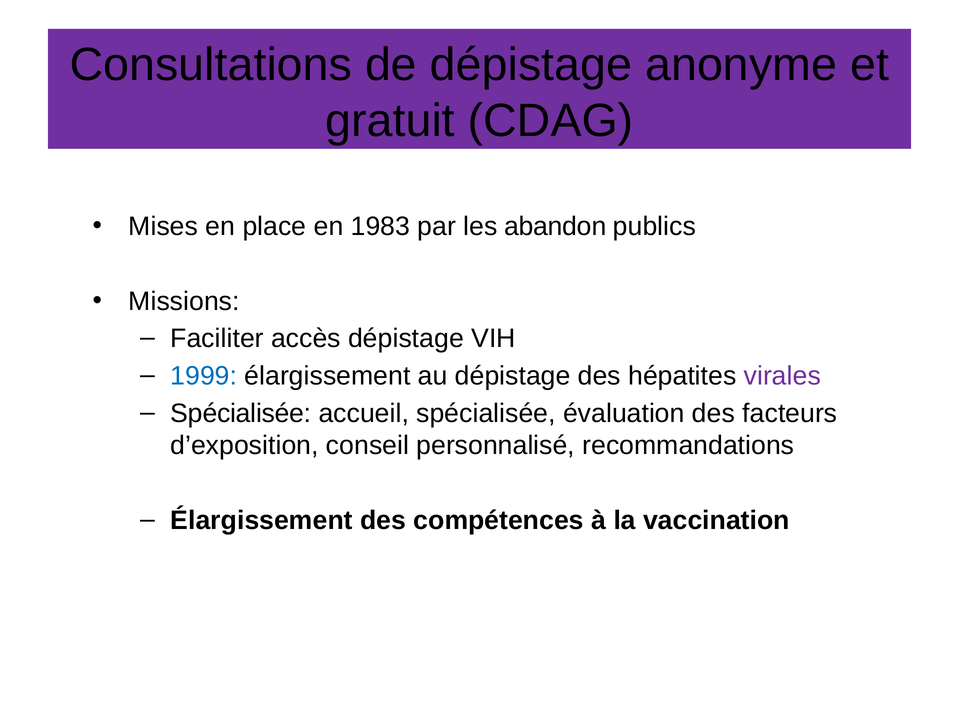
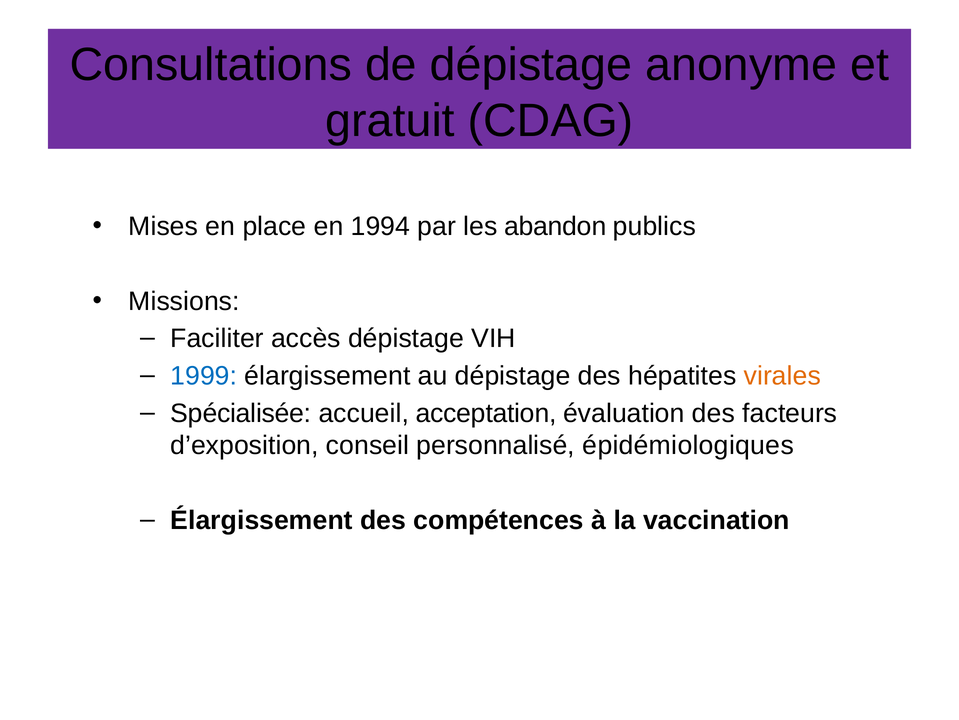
1983: 1983 -> 1994 (380, 226)
virales colour: purple -> orange (782, 376)
accueil spécialisée: spécialisée -> acceptation (486, 413)
recommandations: recommandations -> épidémiologiques (688, 445)
